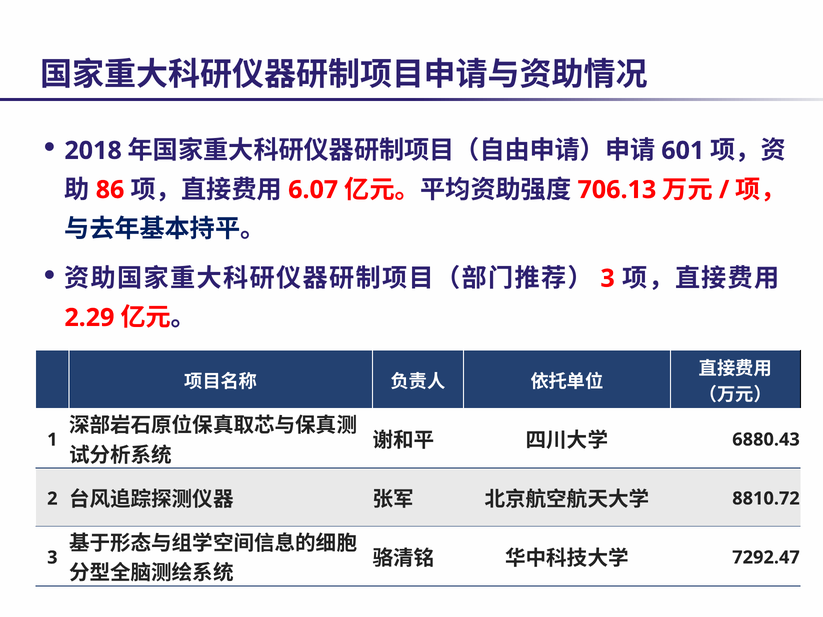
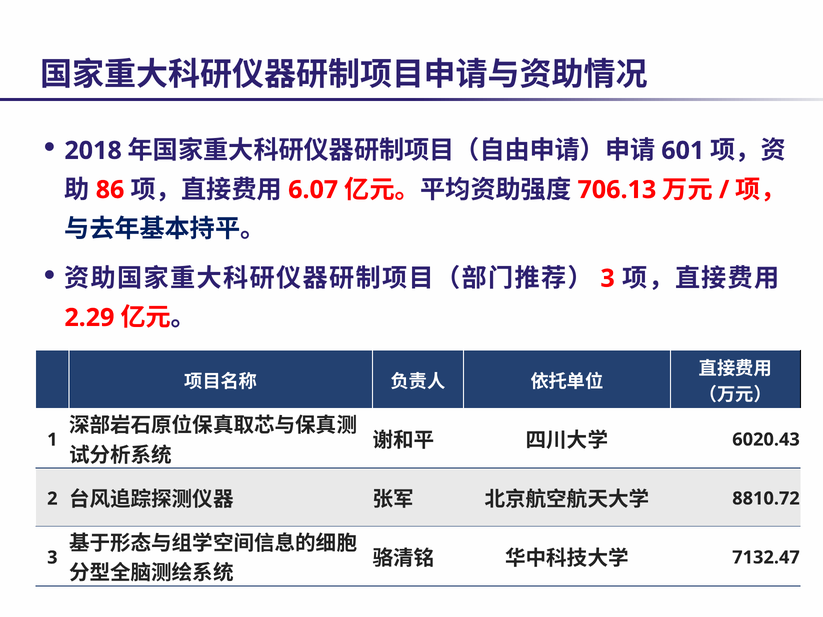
6880.43: 6880.43 -> 6020.43 (766, 440)
7292.47: 7292.47 -> 7132.47 (766, 558)
